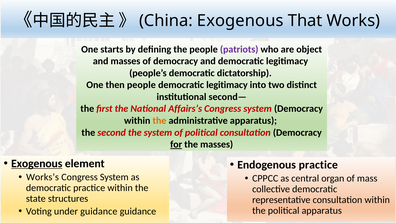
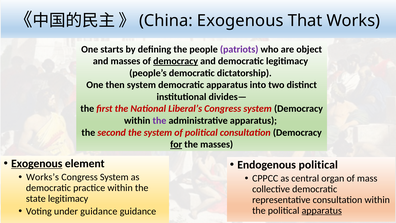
democracy underline: none -> present (176, 61)
then people: people -> system (141, 85)
legitimacy: legitimacy -> apparatus (227, 85)
second—: second— -> divides— (228, 97)
Affairs’s: Affairs’s -> Liberal’s (185, 109)
the colour: orange -> purple (159, 120)
Endogenous practice: practice -> political (318, 165)
state structures: structures -> legitimacy (68, 198)
apparatus underline: none -> present (322, 210)
